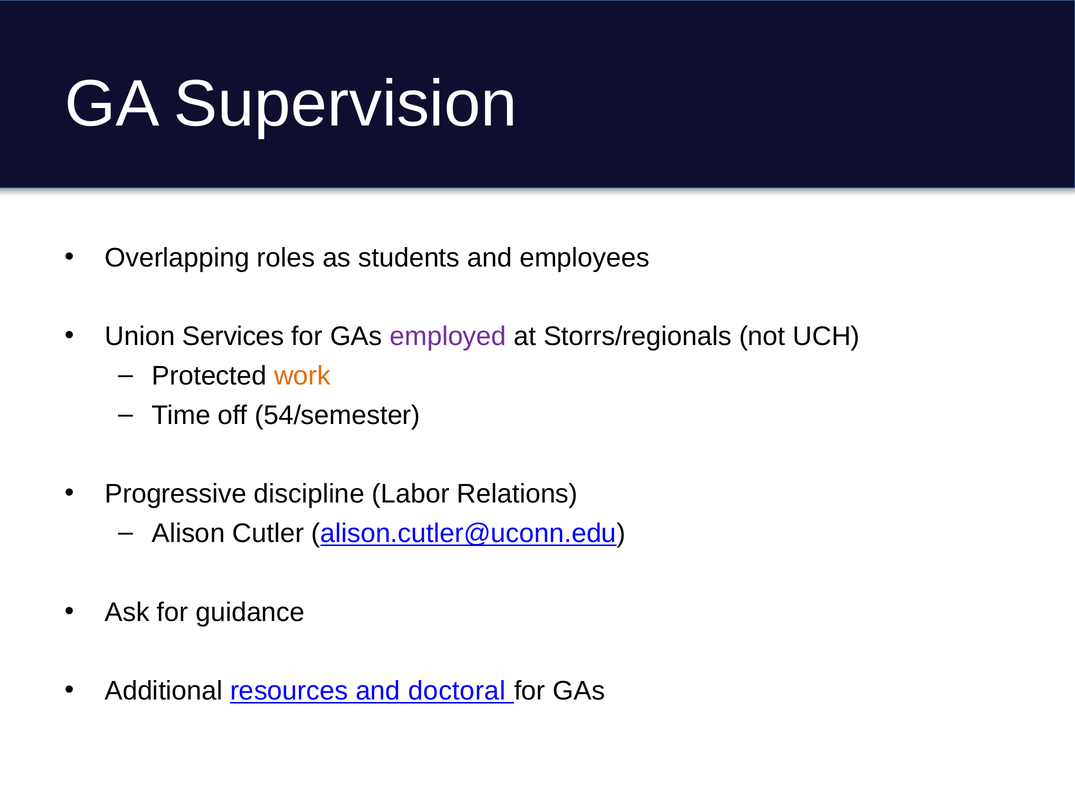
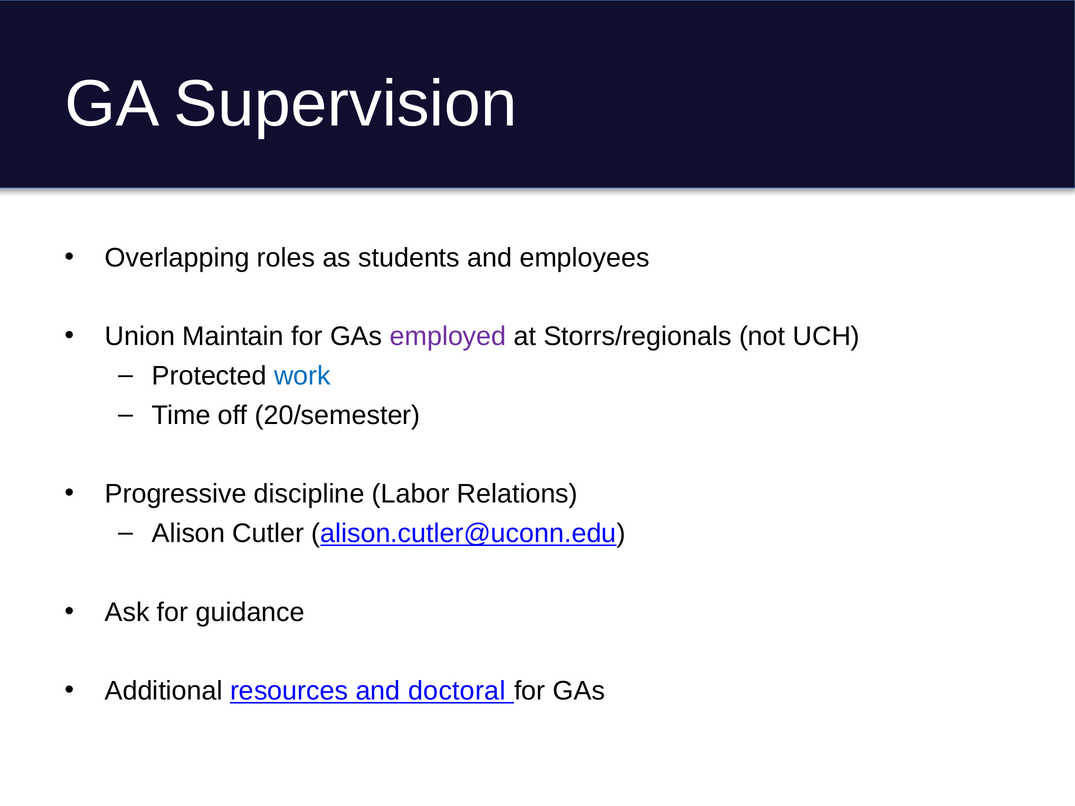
Services: Services -> Maintain (233, 337)
work colour: orange -> blue (302, 376)
54/semester: 54/semester -> 20/semester (338, 415)
